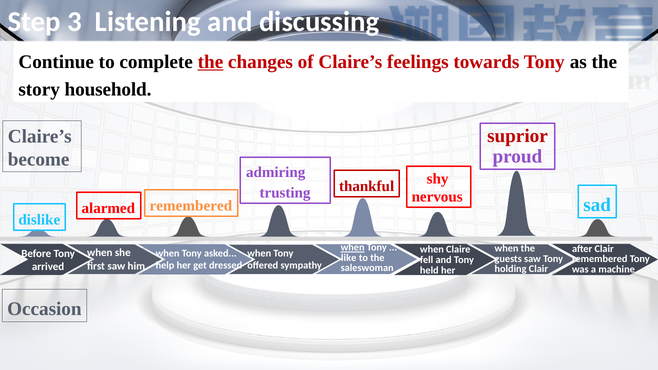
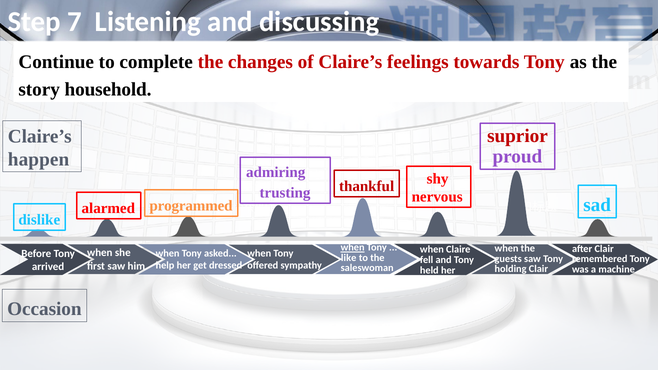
3: 3 -> 7 (75, 22)
the underline: present -> none (211, 62)
become: become -> happen (39, 159)
alarmed remembered: remembered -> programmed (191, 206)
